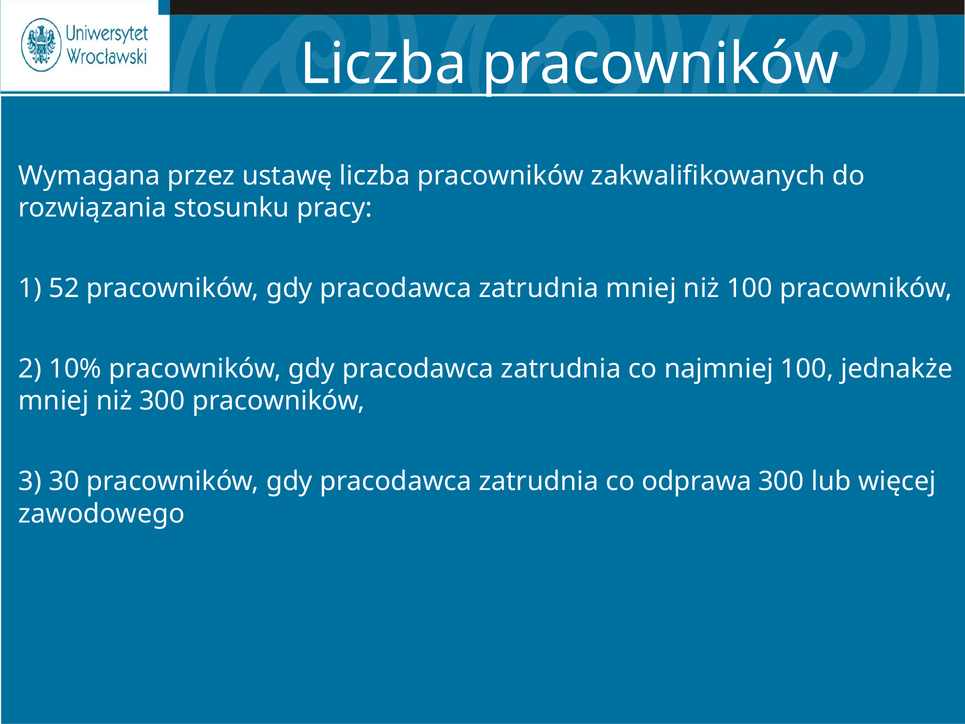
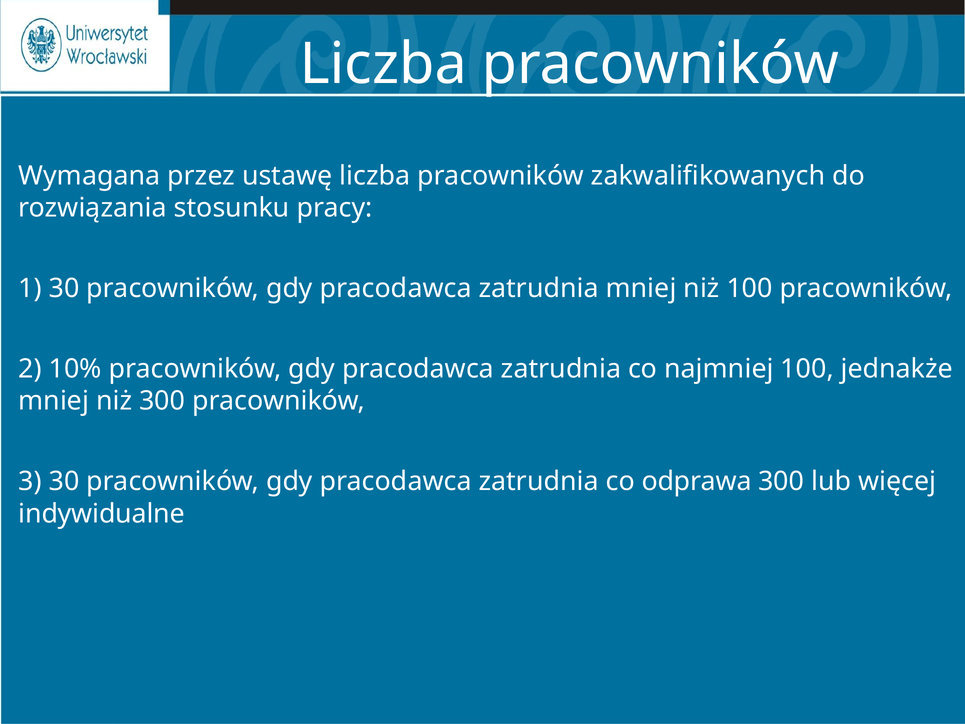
1 52: 52 -> 30 (64, 288)
zawodowego: zawodowego -> indywidualne (102, 514)
